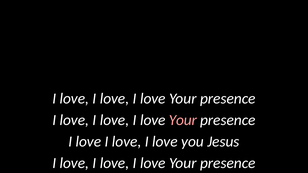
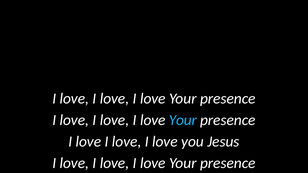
Your colour: pink -> light blue (183, 120)
